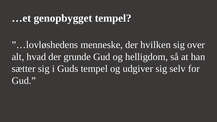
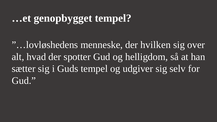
grunde: grunde -> spotter (77, 57)
